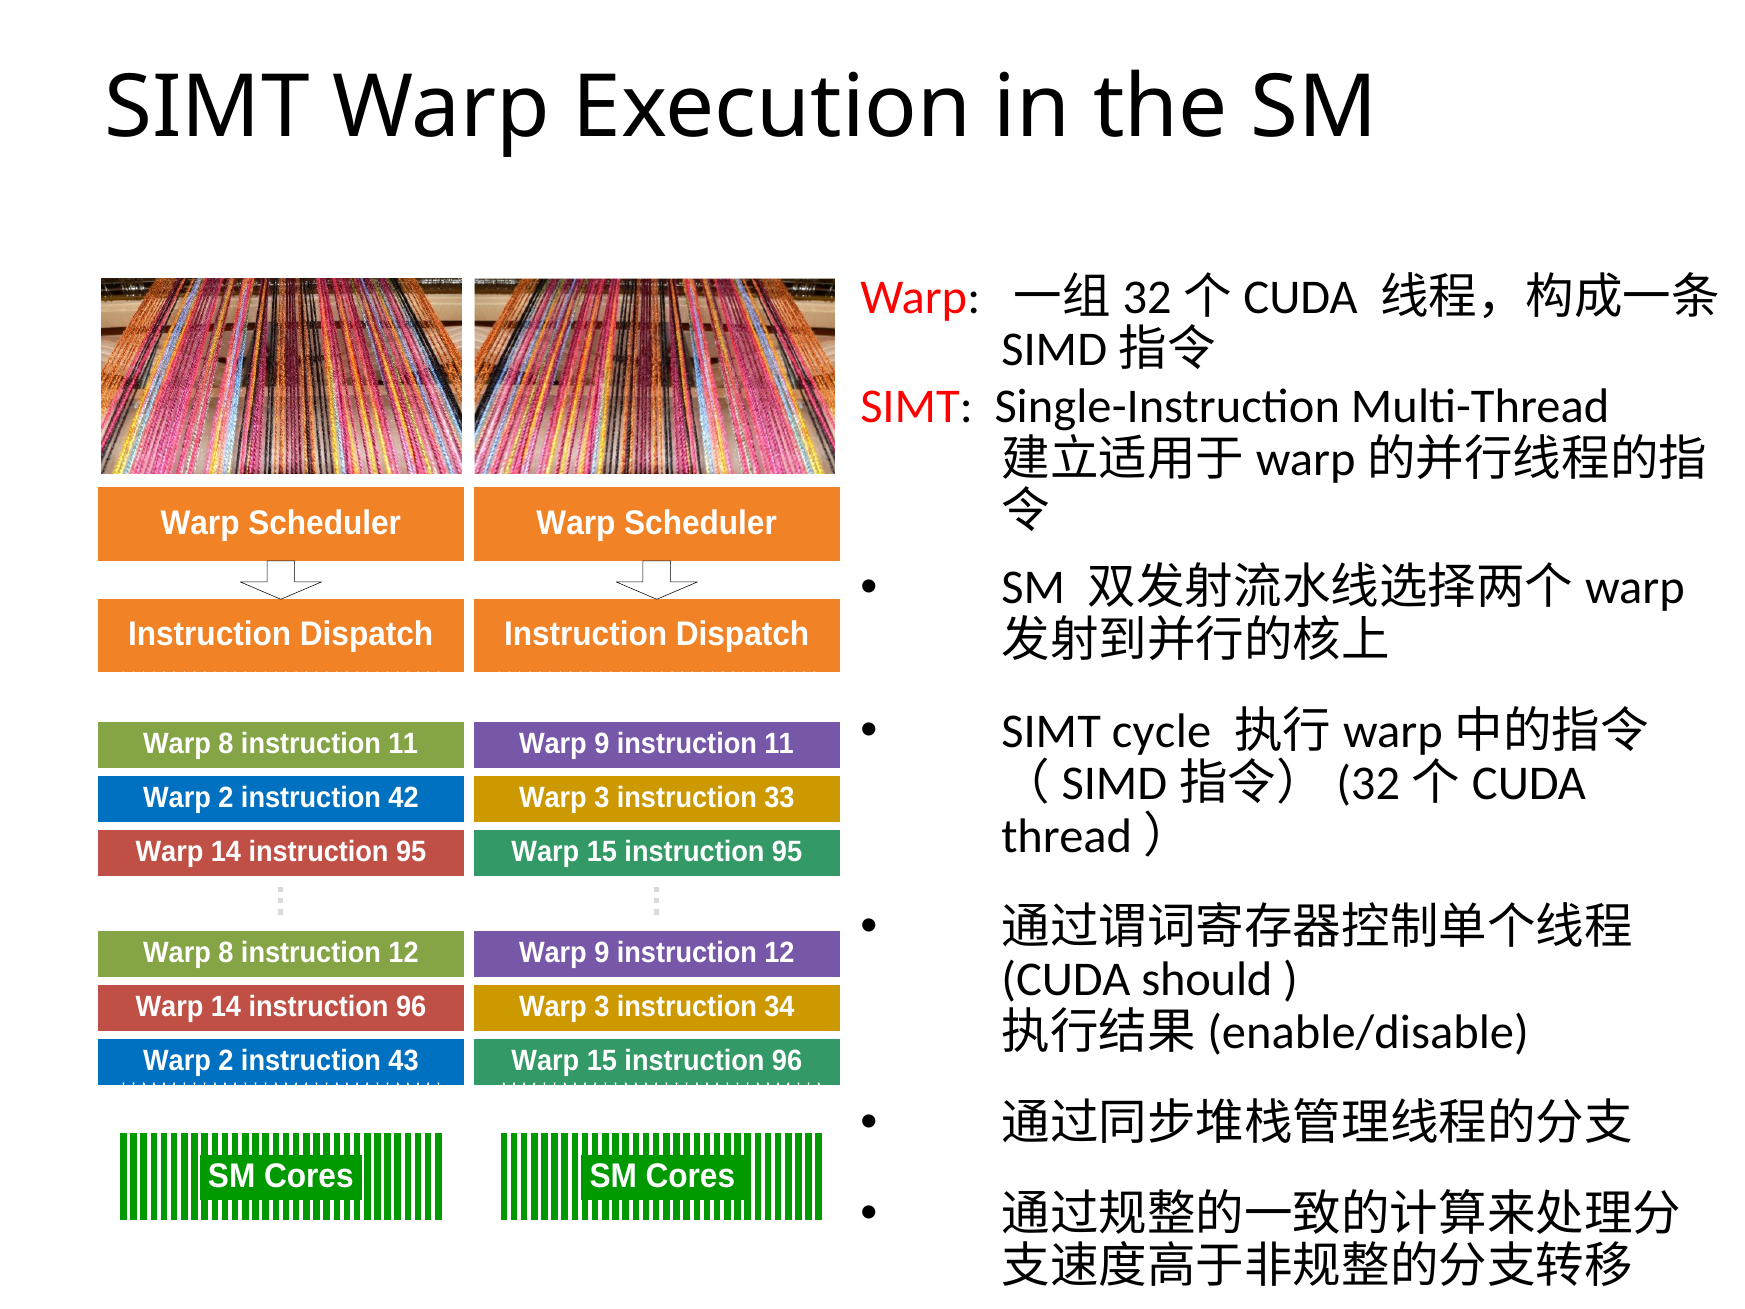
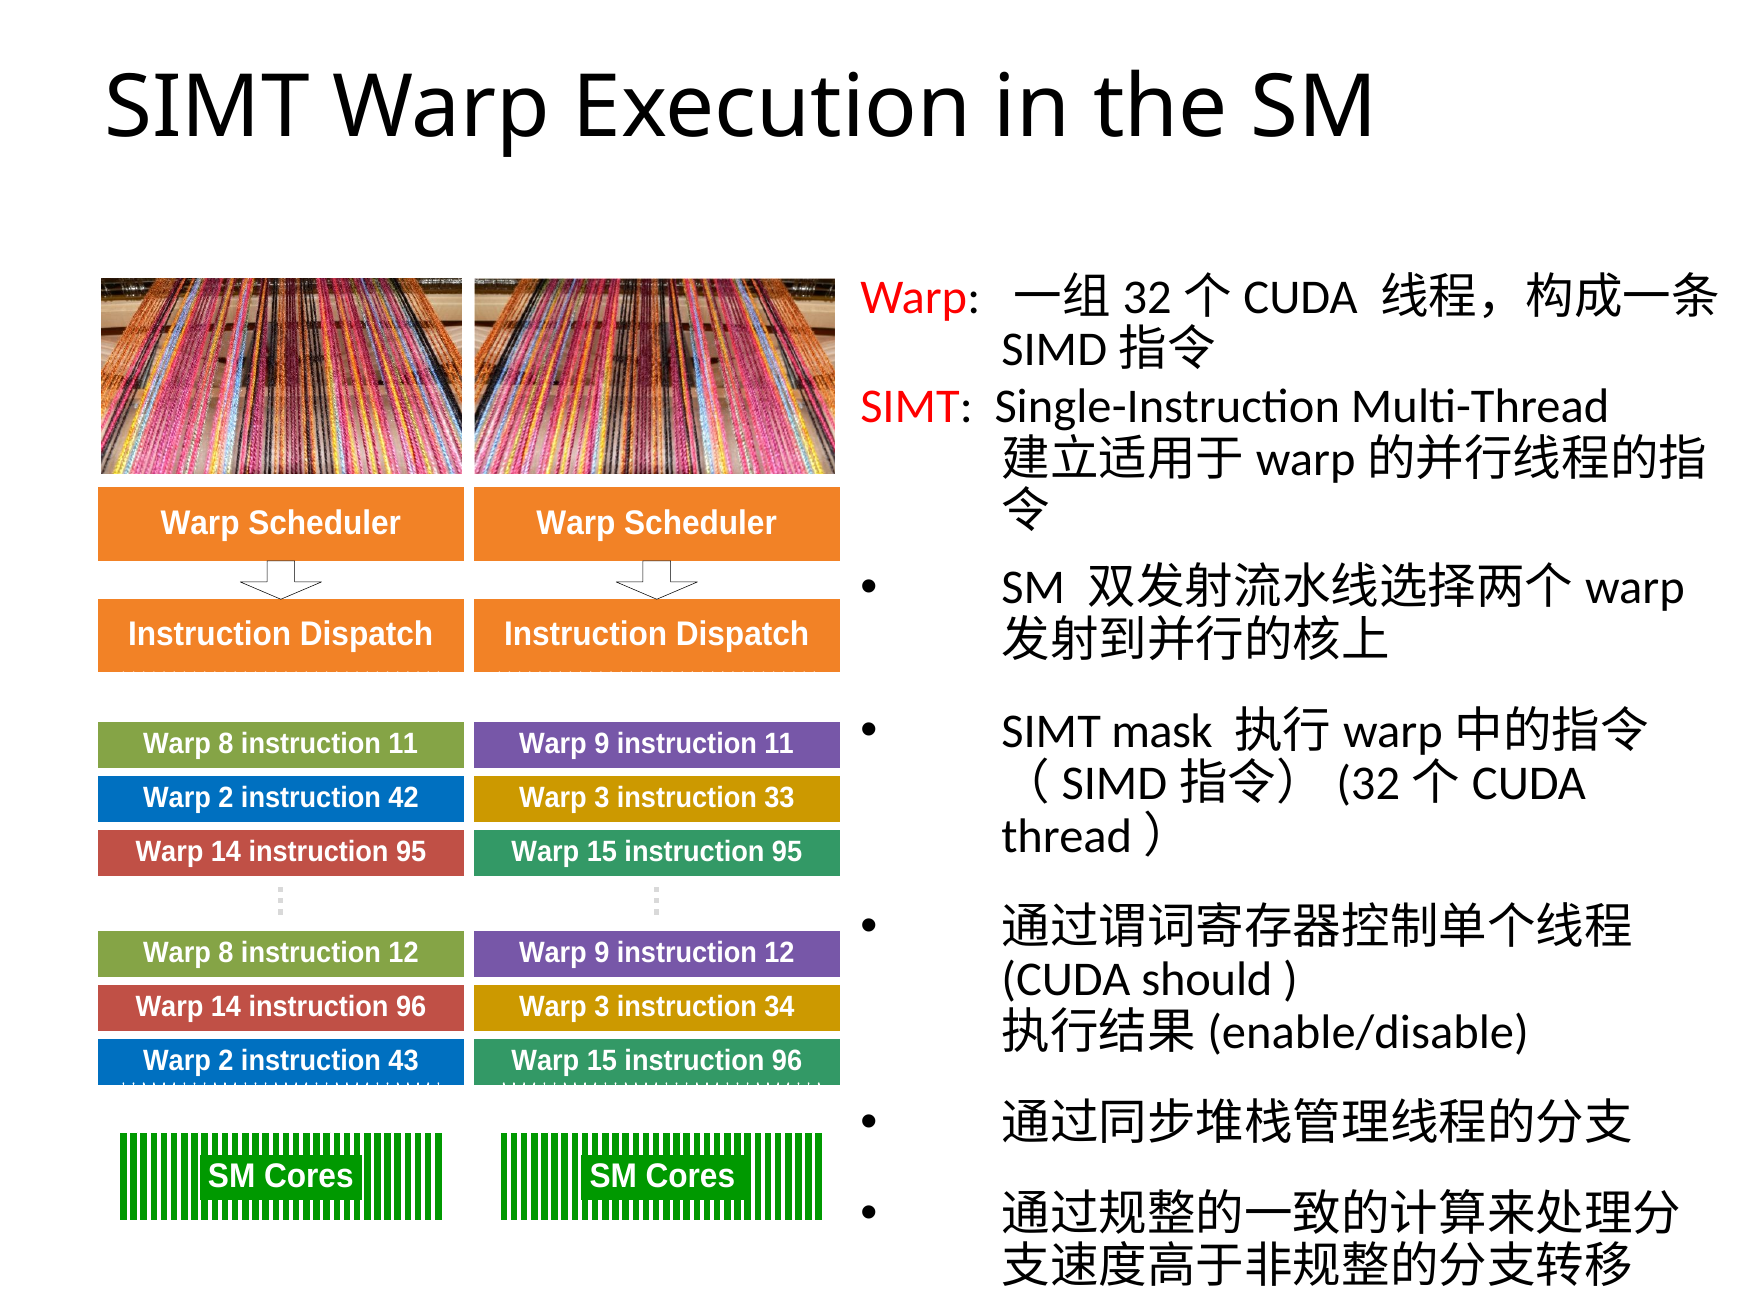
cycle: cycle -> mask (1162, 731)
